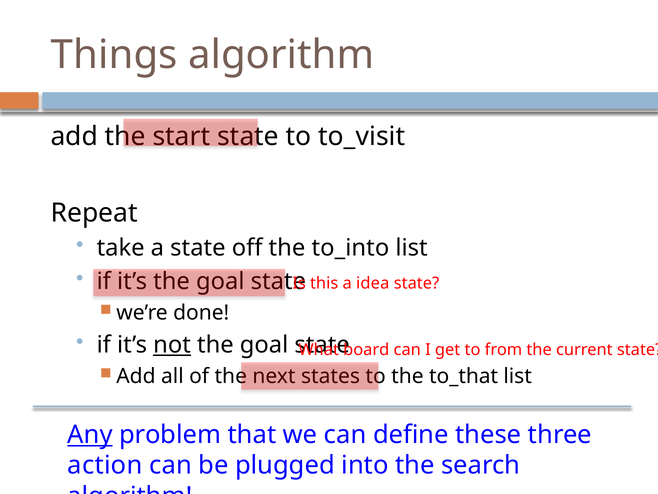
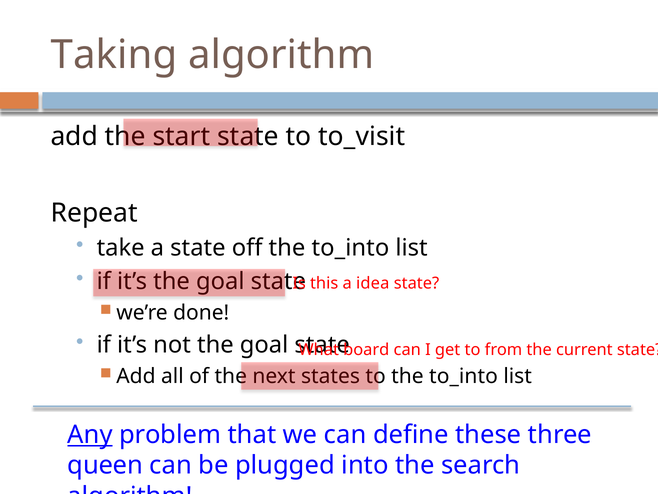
Things: Things -> Taking (114, 55)
not underline: present -> none (172, 345)
to_that: to_that -> to_into (463, 376)
action: action -> queen (105, 465)
